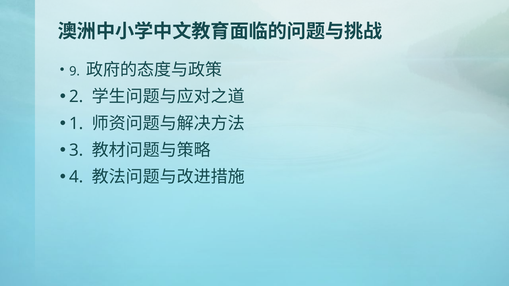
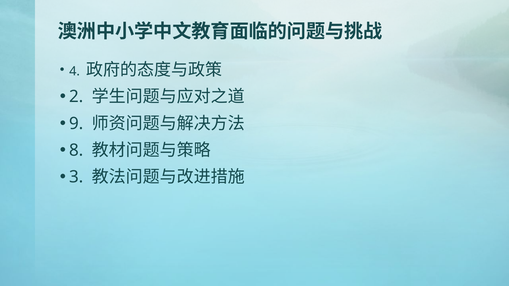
9: 9 -> 4 (75, 71)
1: 1 -> 9 (76, 124)
3: 3 -> 8 (76, 150)
4: 4 -> 3 (76, 177)
